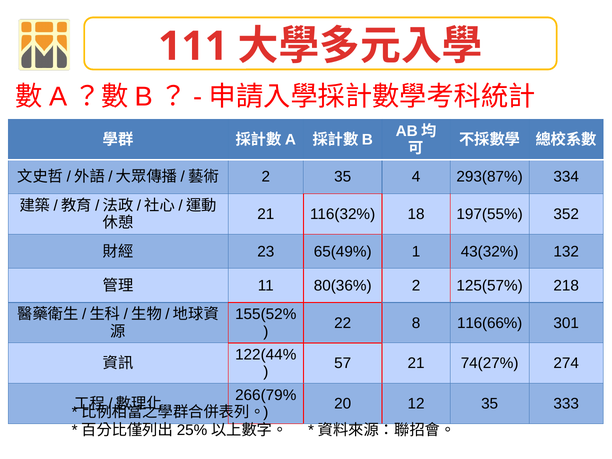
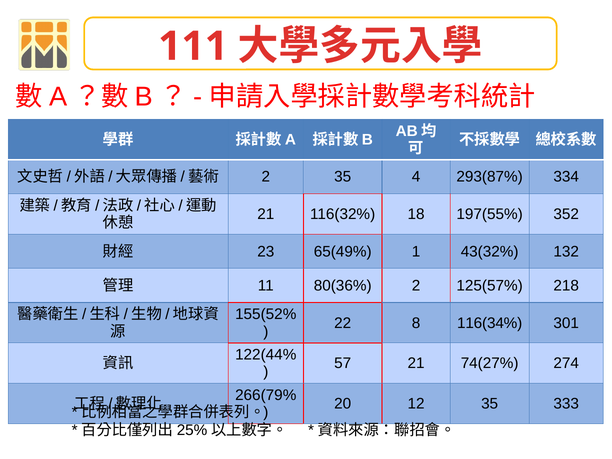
116(66%: 116(66% -> 116(34% (490, 323)
